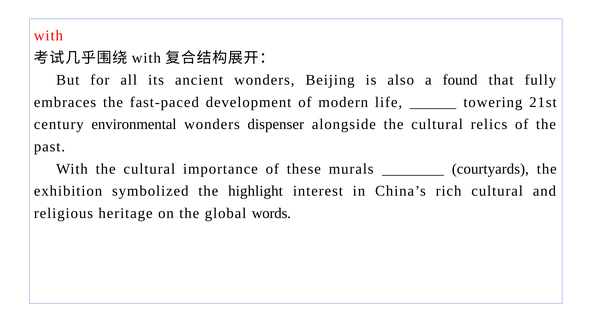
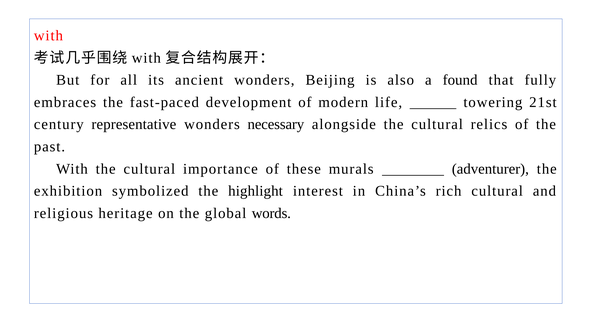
environmental: environmental -> representative (134, 124)
dispenser: dispenser -> necessary (276, 124)
courtyards: courtyards -> adventurer (490, 169)
